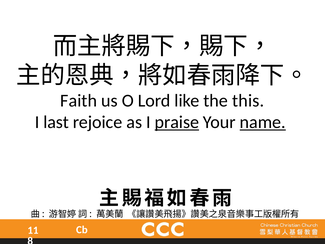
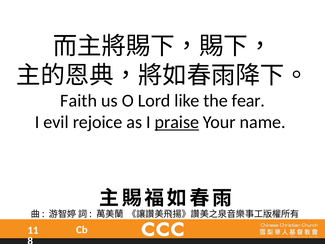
this: this -> fear (248, 100)
last: last -> evil (56, 122)
name underline: present -> none (263, 122)
